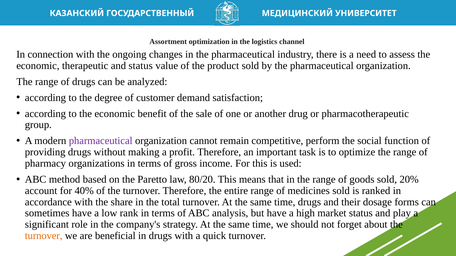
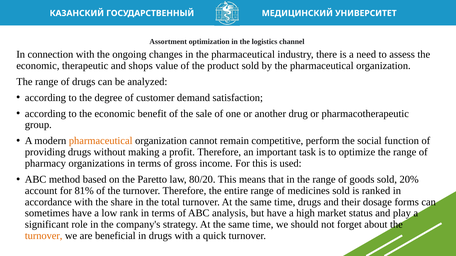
and status: status -> shops (141, 66)
pharmaceutical colour: purple -> orange (101, 141)
40%: 40% -> 81% (84, 191)
